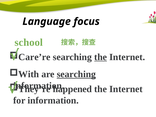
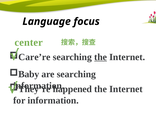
school: school -> center (29, 42)
With: With -> Baby (29, 74)
searching underline: present -> none (76, 74)
